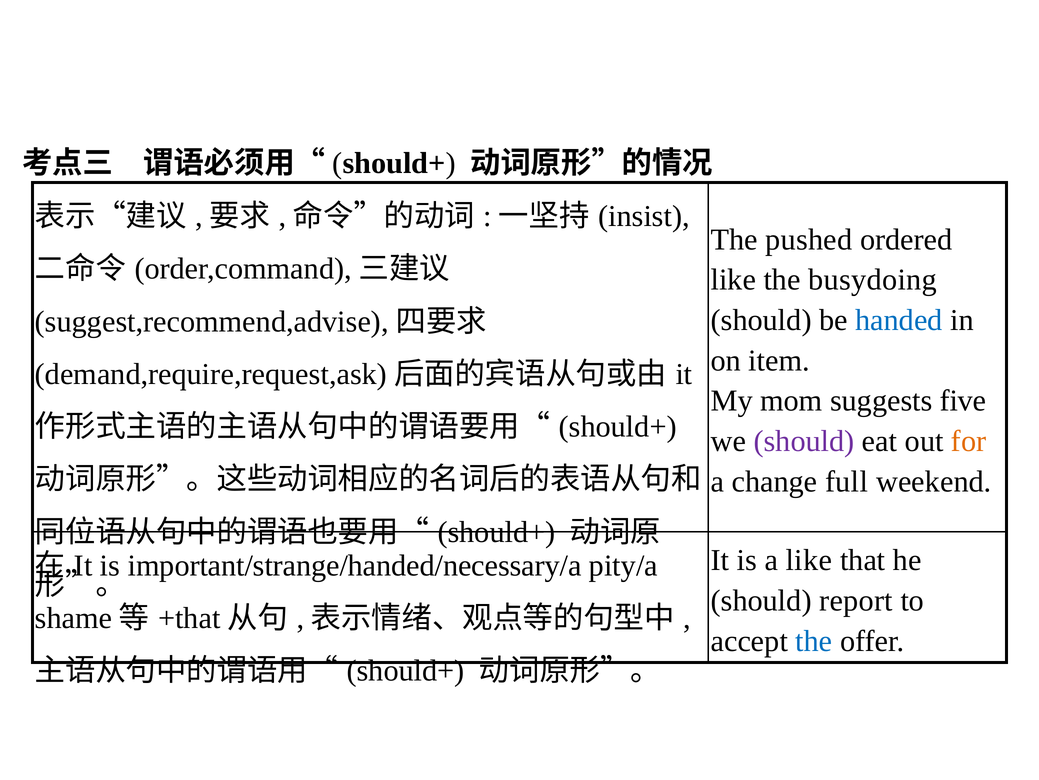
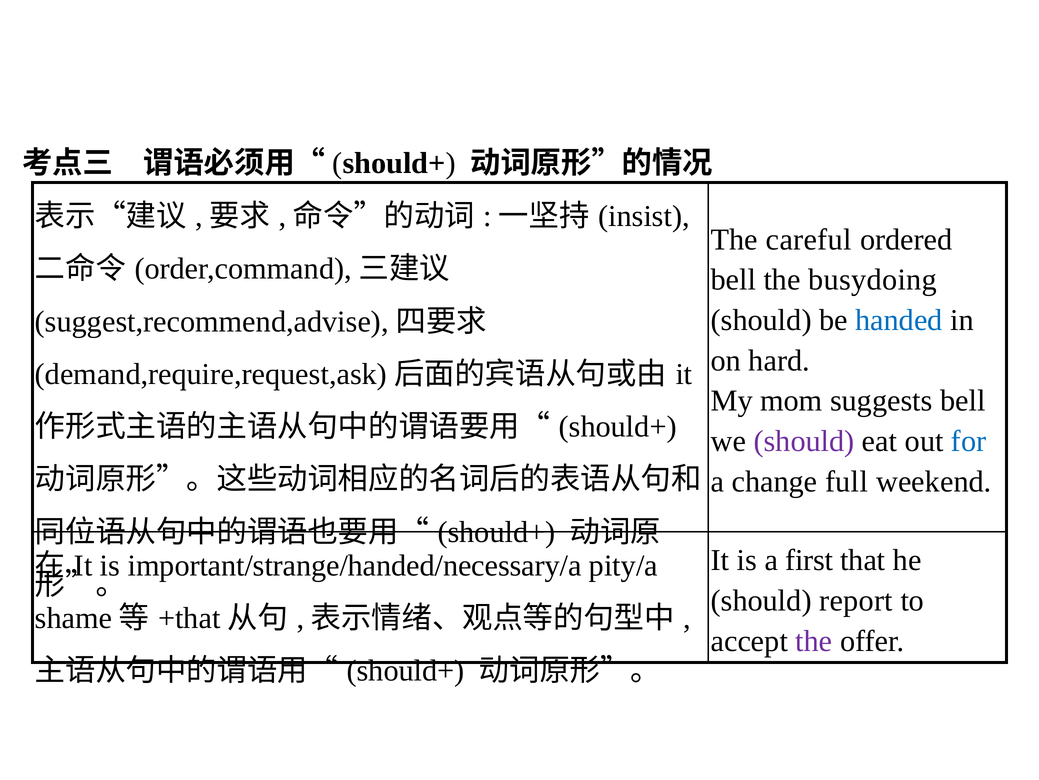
pushed: pushed -> careful (809, 239)
like: like -> bell (733, 280)
item: item -> hard (779, 360)
suggests five: five -> bell (963, 401)
for colour: orange -> blue (969, 441)
a like: like -> first (809, 560)
the colour: blue -> purple (814, 640)
